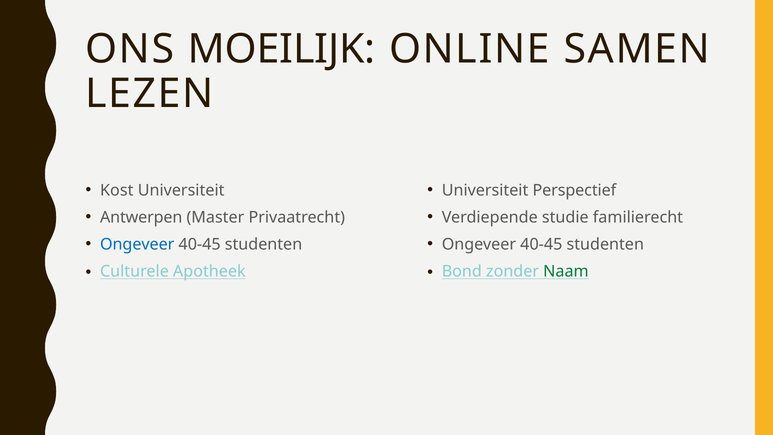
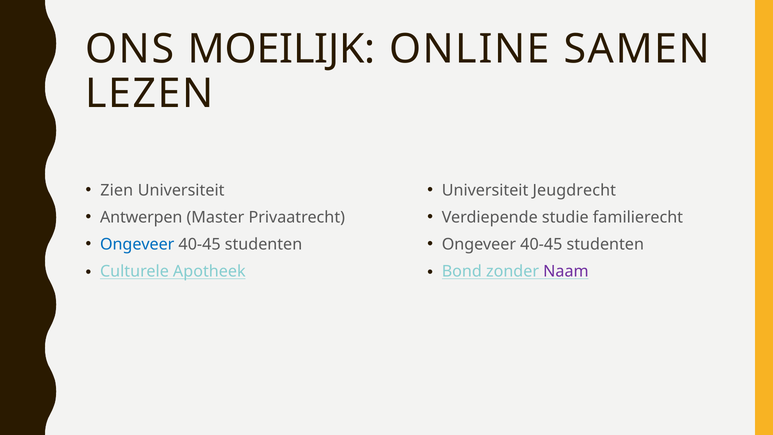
Kost: Kost -> Zien (117, 190)
Perspectief: Perspectief -> Jeugdrecht (574, 190)
Naam colour: green -> purple (566, 271)
